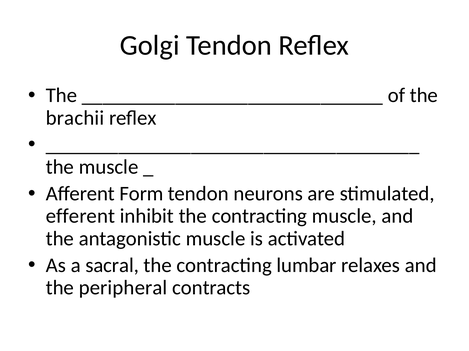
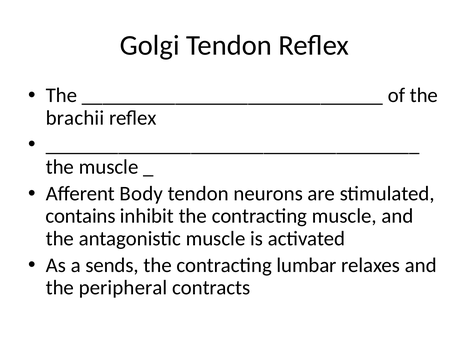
Form: Form -> Body (141, 194)
efferent: efferent -> contains (80, 217)
sacral: sacral -> sends (112, 266)
